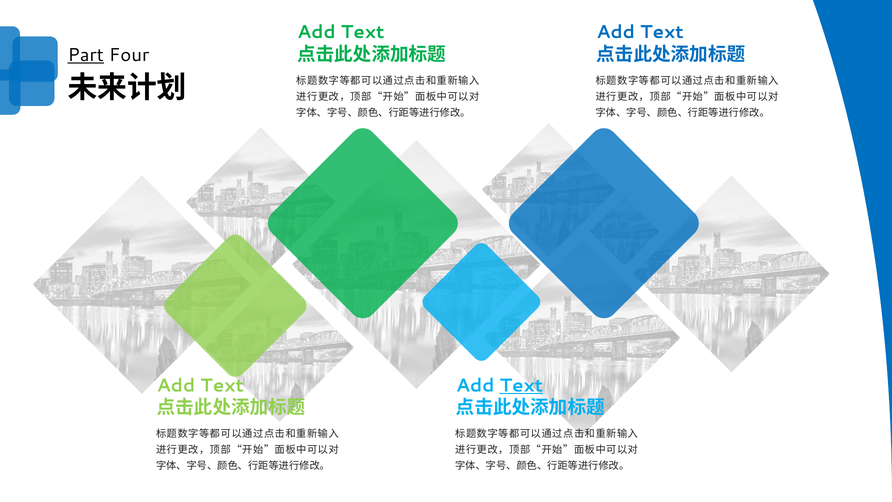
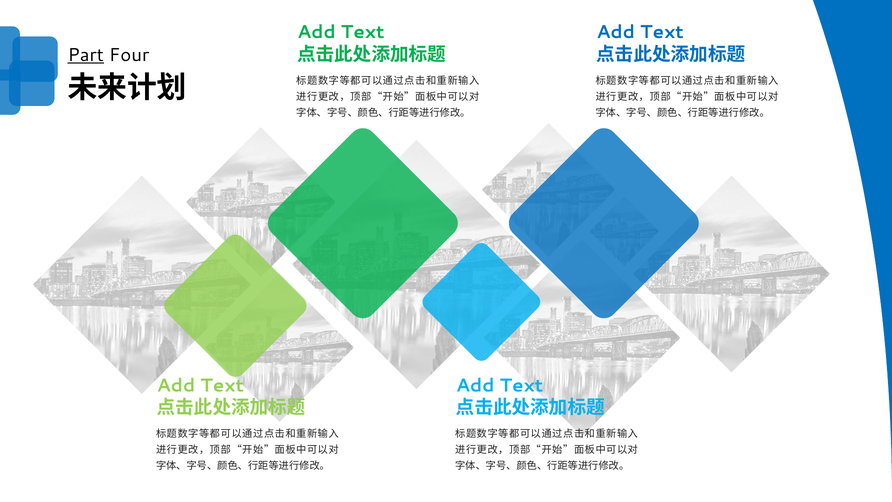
Text underline: present -> none (521, 385)
